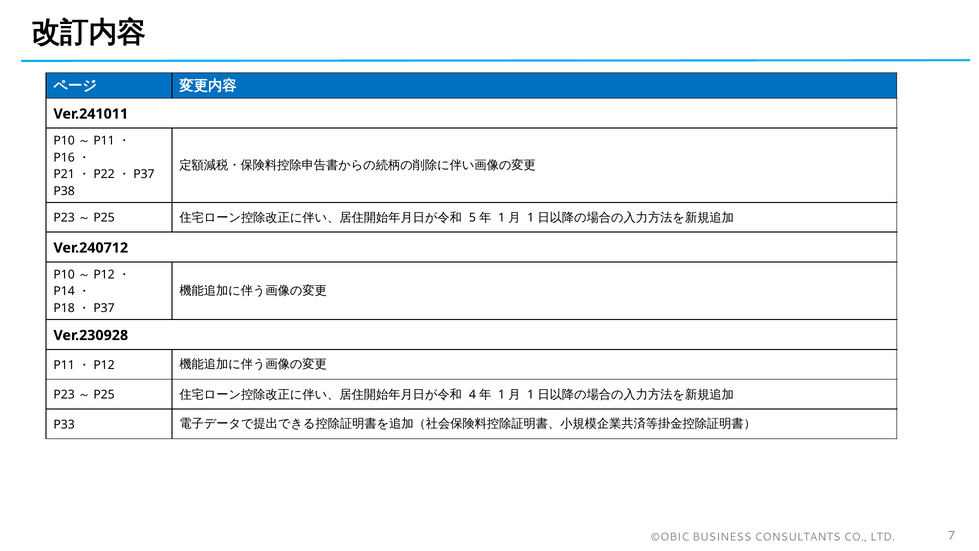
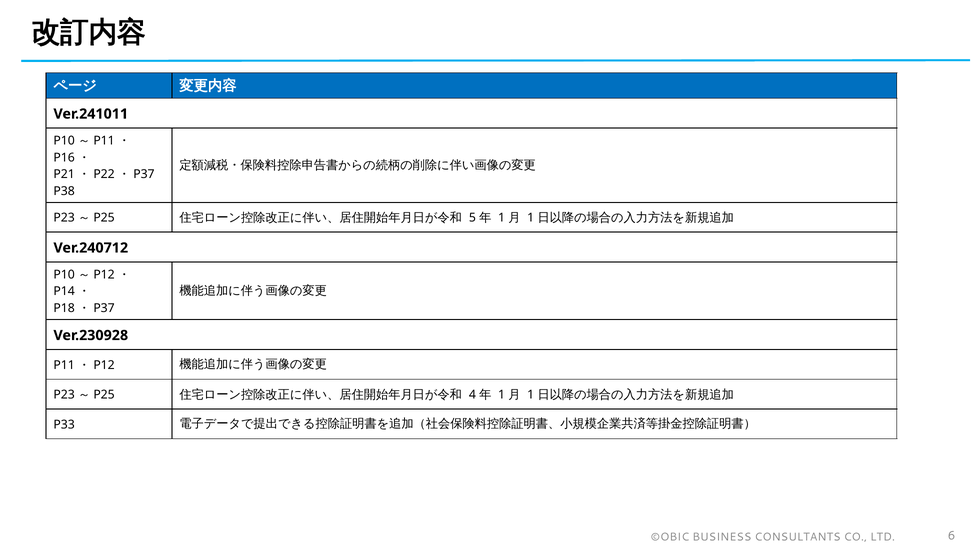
7: 7 -> 6 (952, 536)
